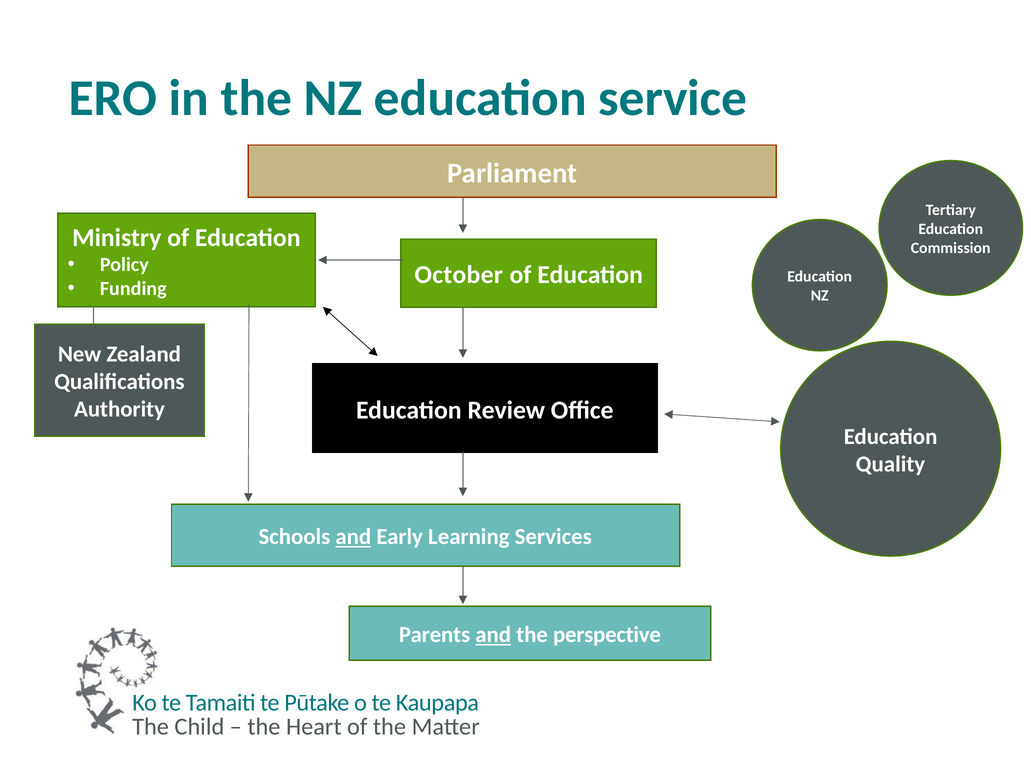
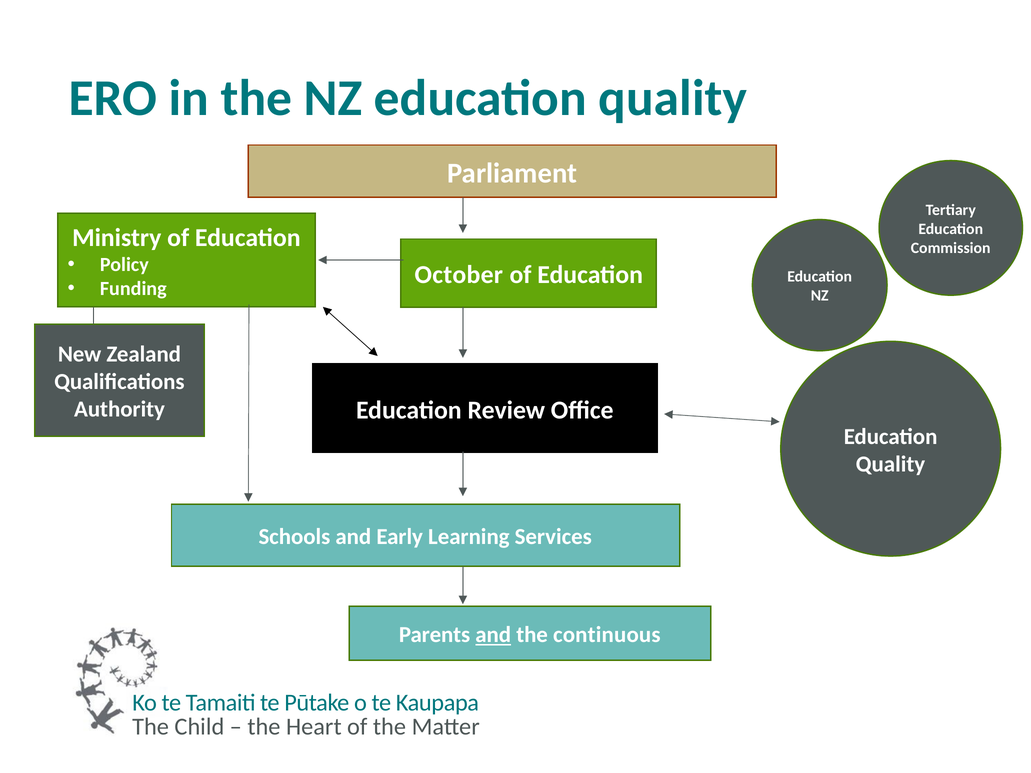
NZ education service: service -> quality (673, 98)
and underline: present -> none (353, 537)
perspective: perspective -> continuous (607, 635)
